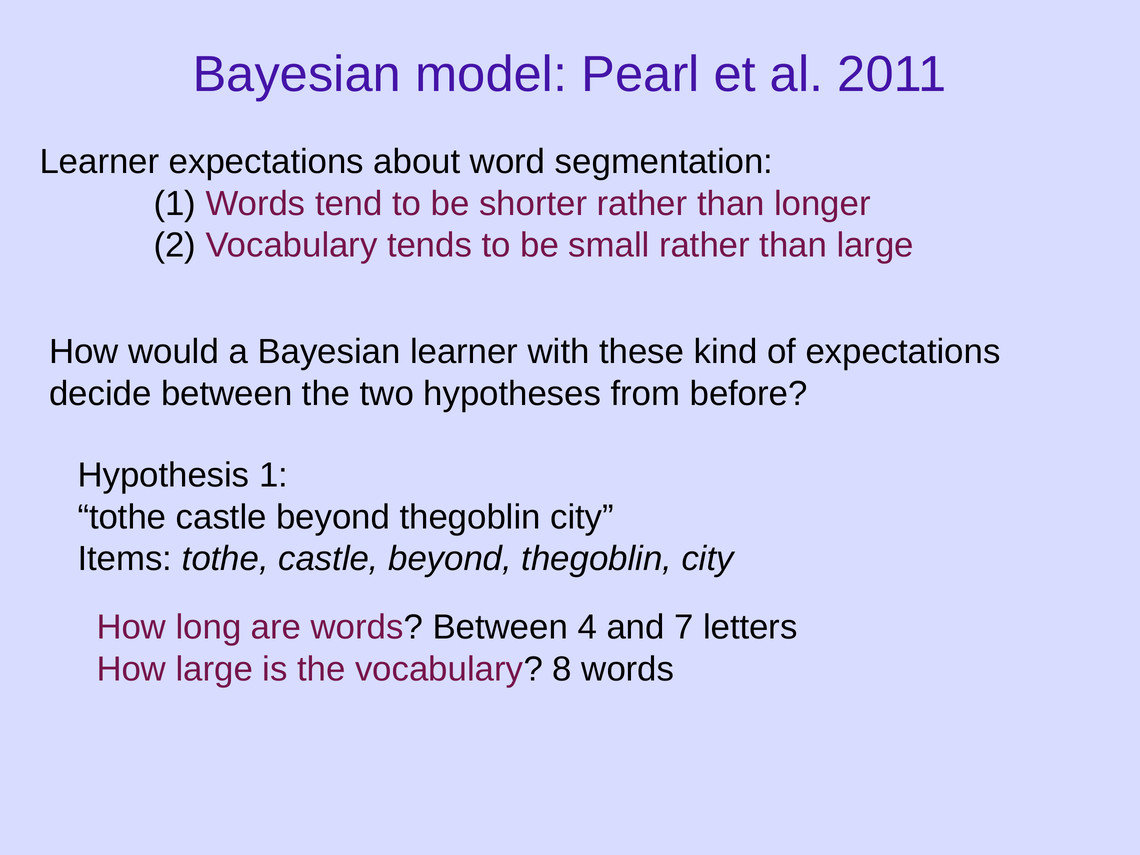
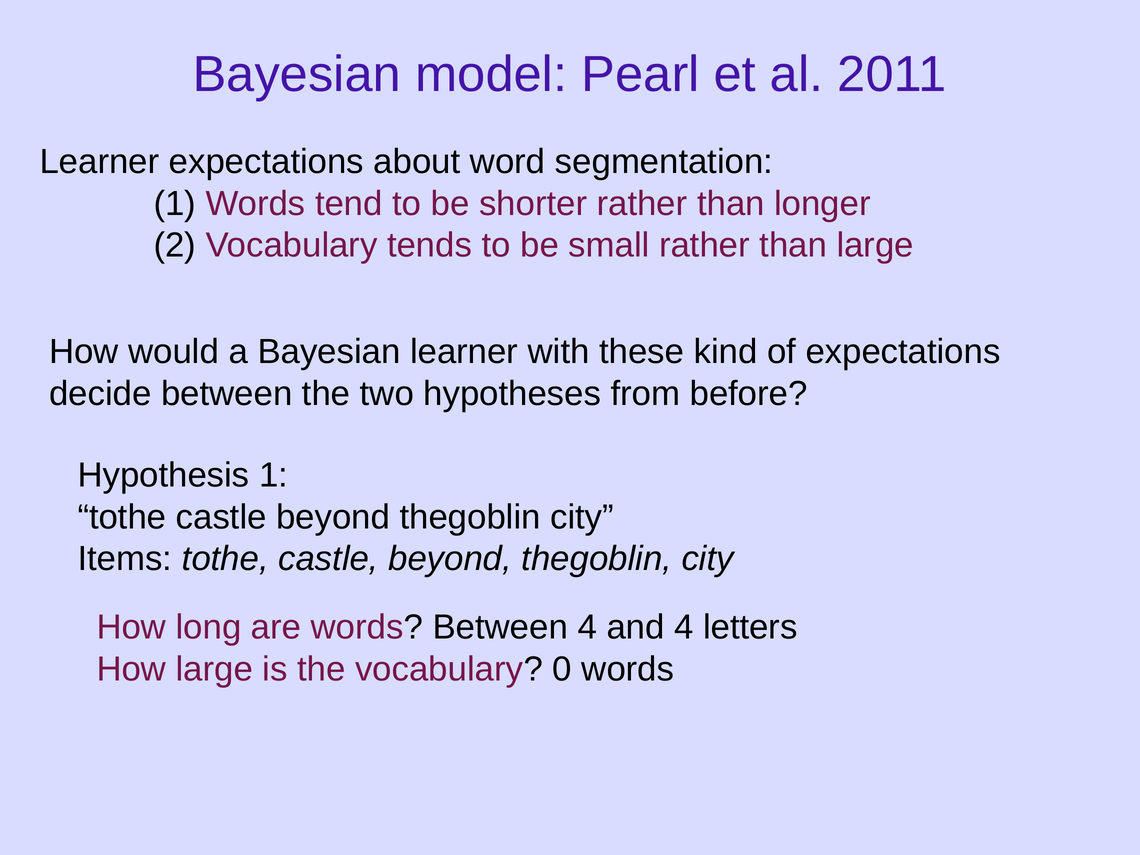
and 7: 7 -> 4 (684, 627)
8: 8 -> 0 (562, 669)
